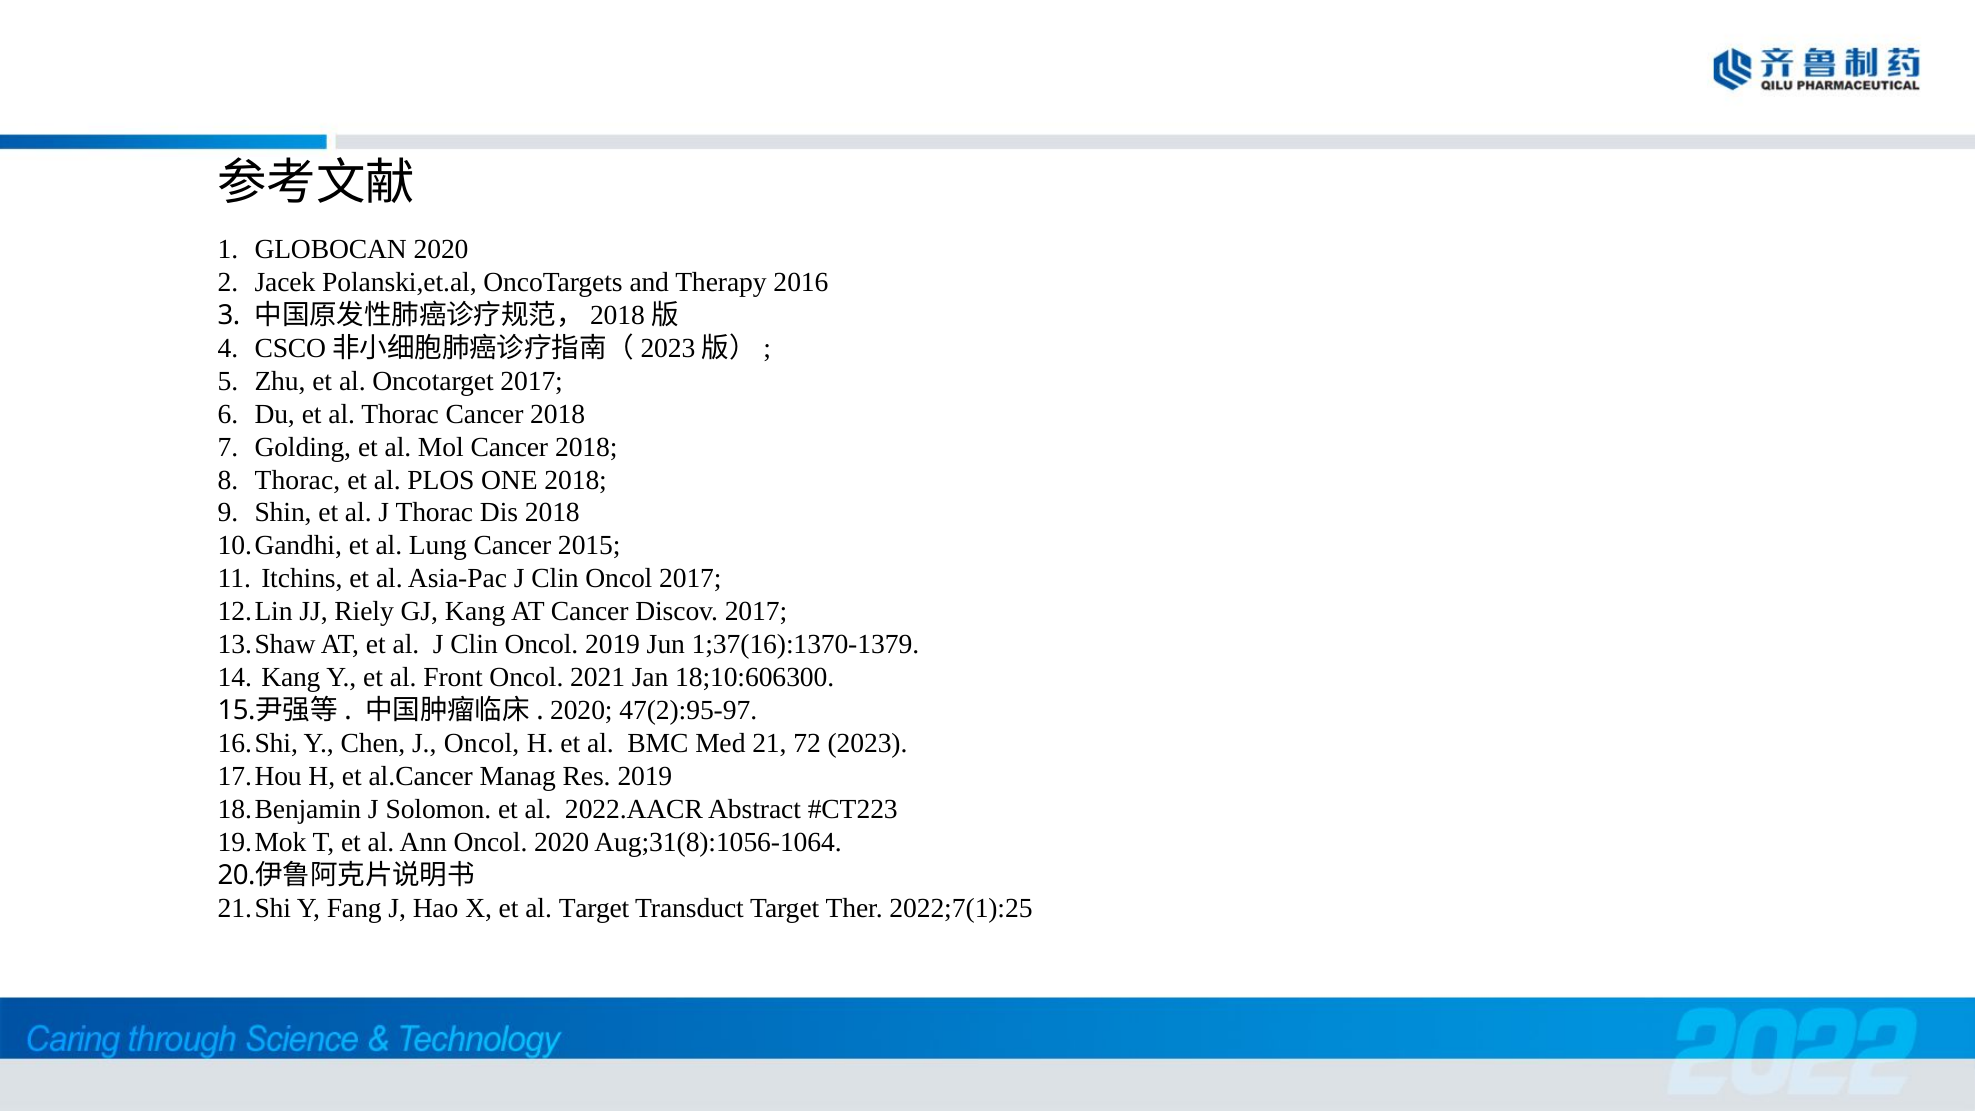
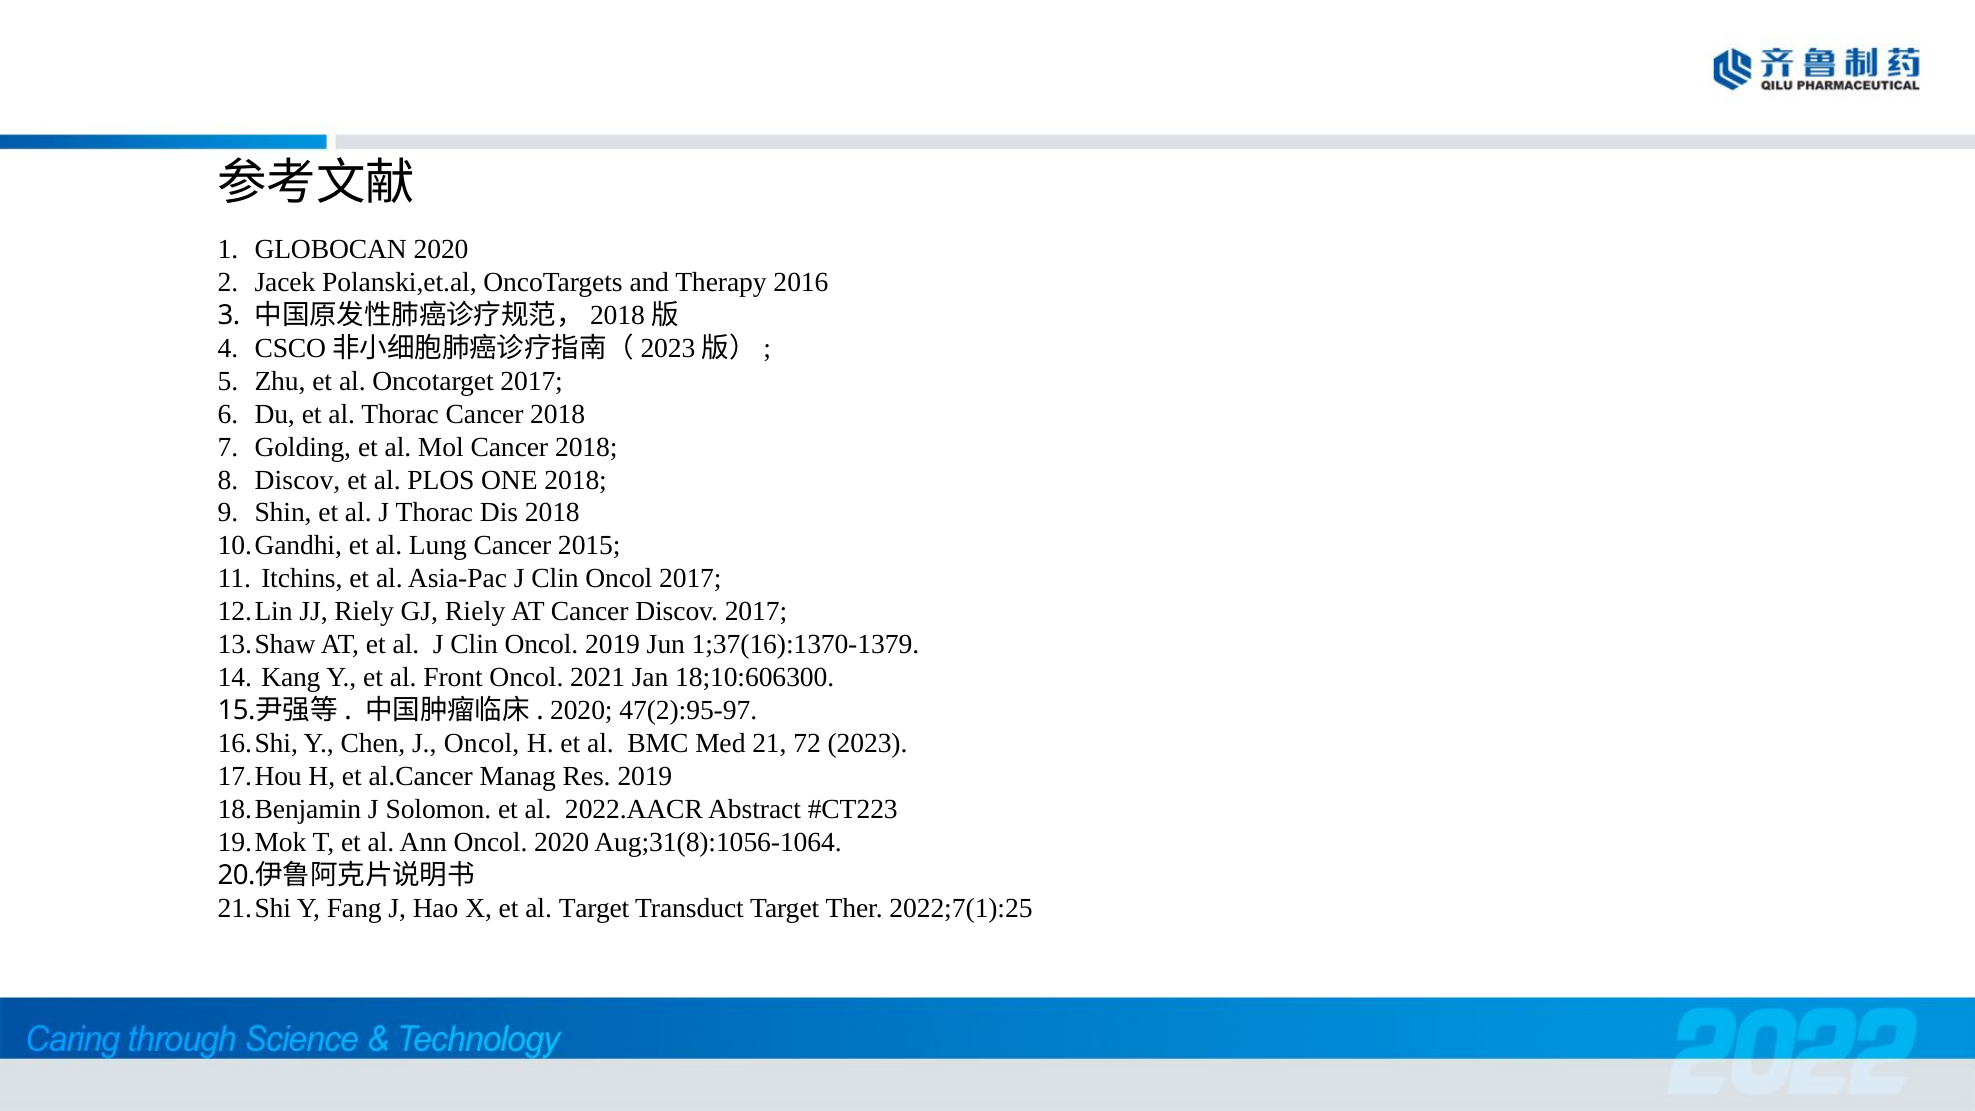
Thorac: Thorac -> Discov (297, 480)
GJ Kang: Kang -> Riely (475, 612)
